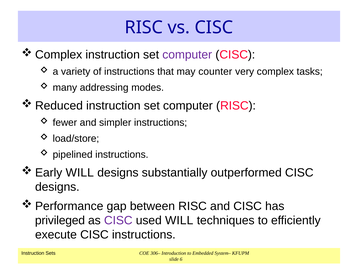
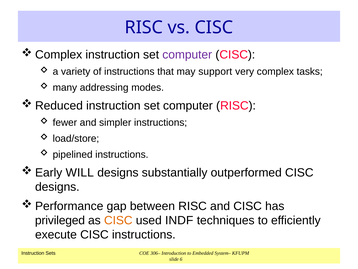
counter: counter -> support (215, 72)
CISC colour: purple -> orange (118, 220)
used WILL: WILL -> INDF (179, 220)
